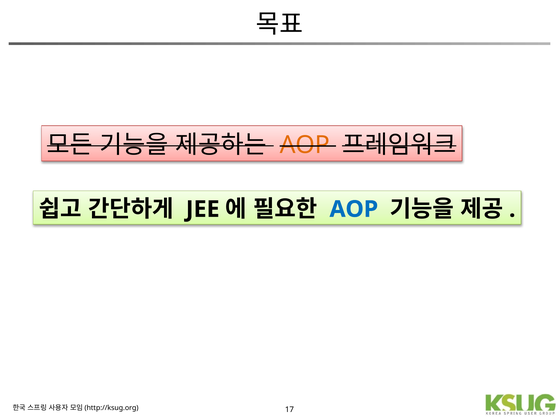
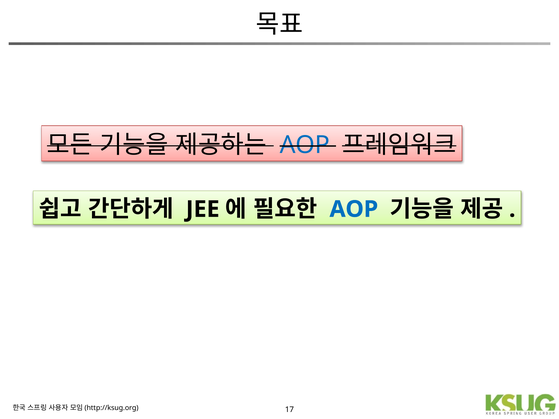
AOP colour: orange -> blue (305, 145)
